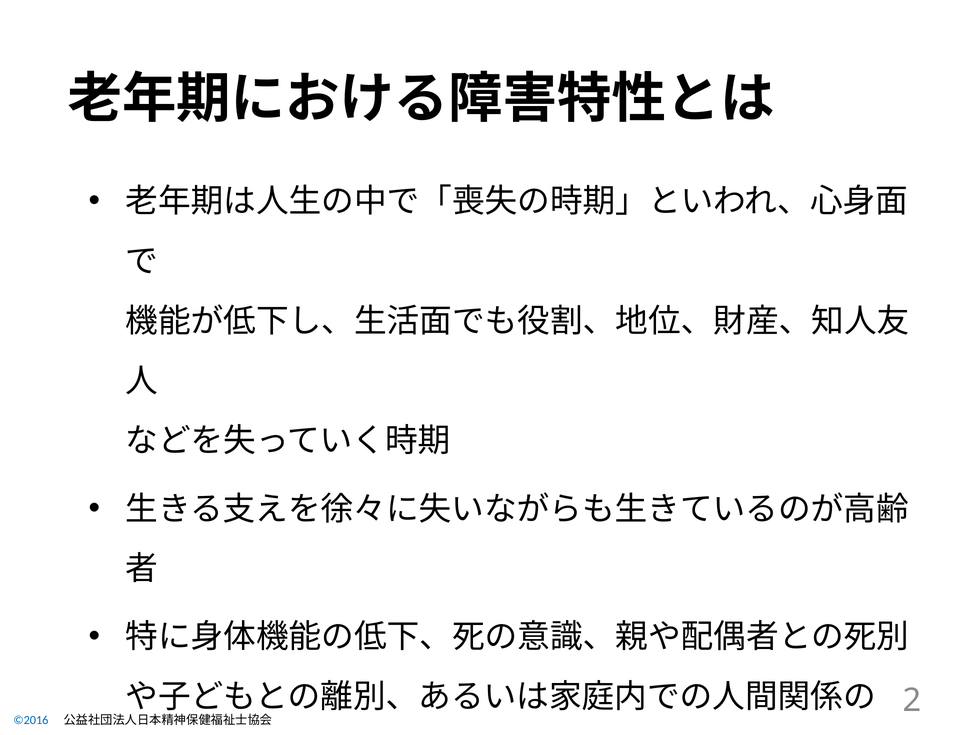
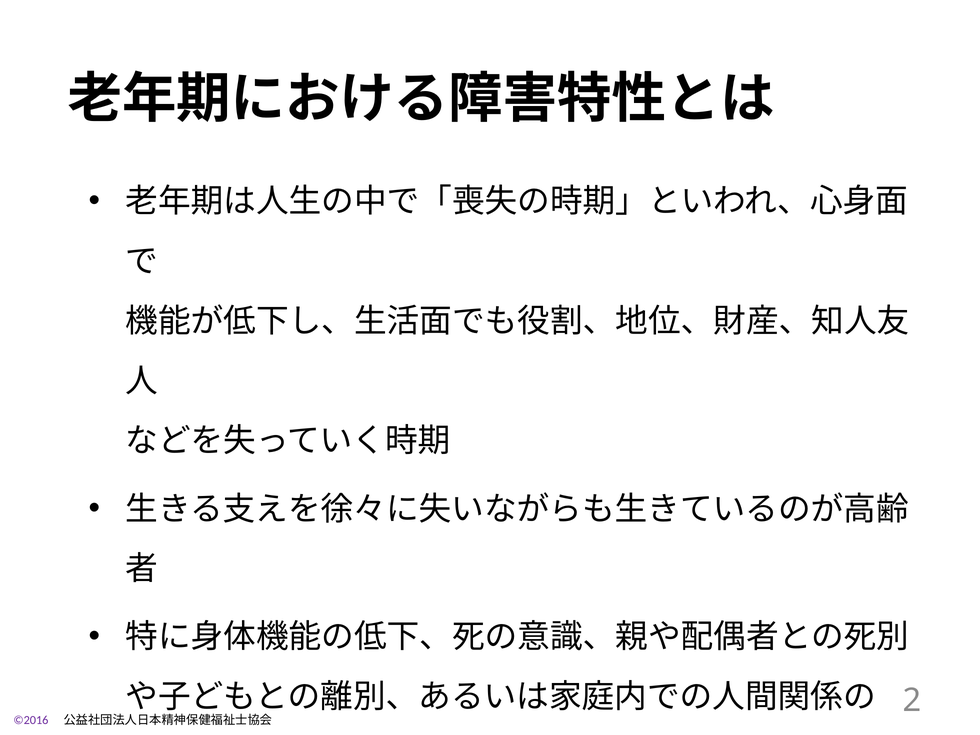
©2016 colour: blue -> purple (31, 720)
